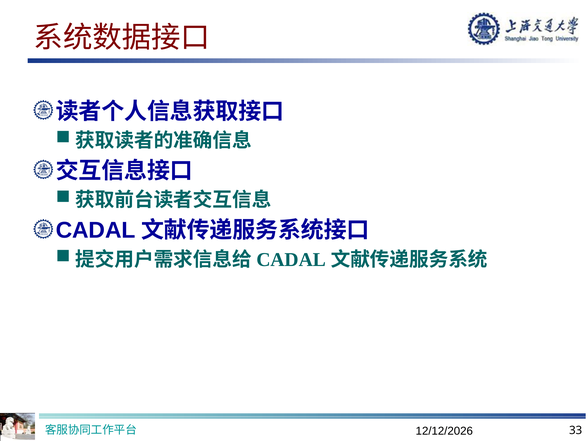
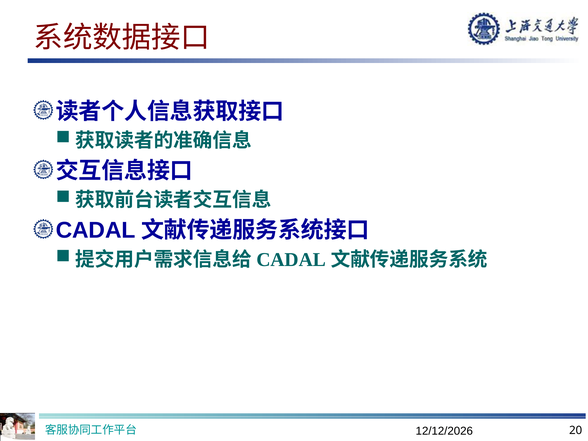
33: 33 -> 20 (576, 430)
